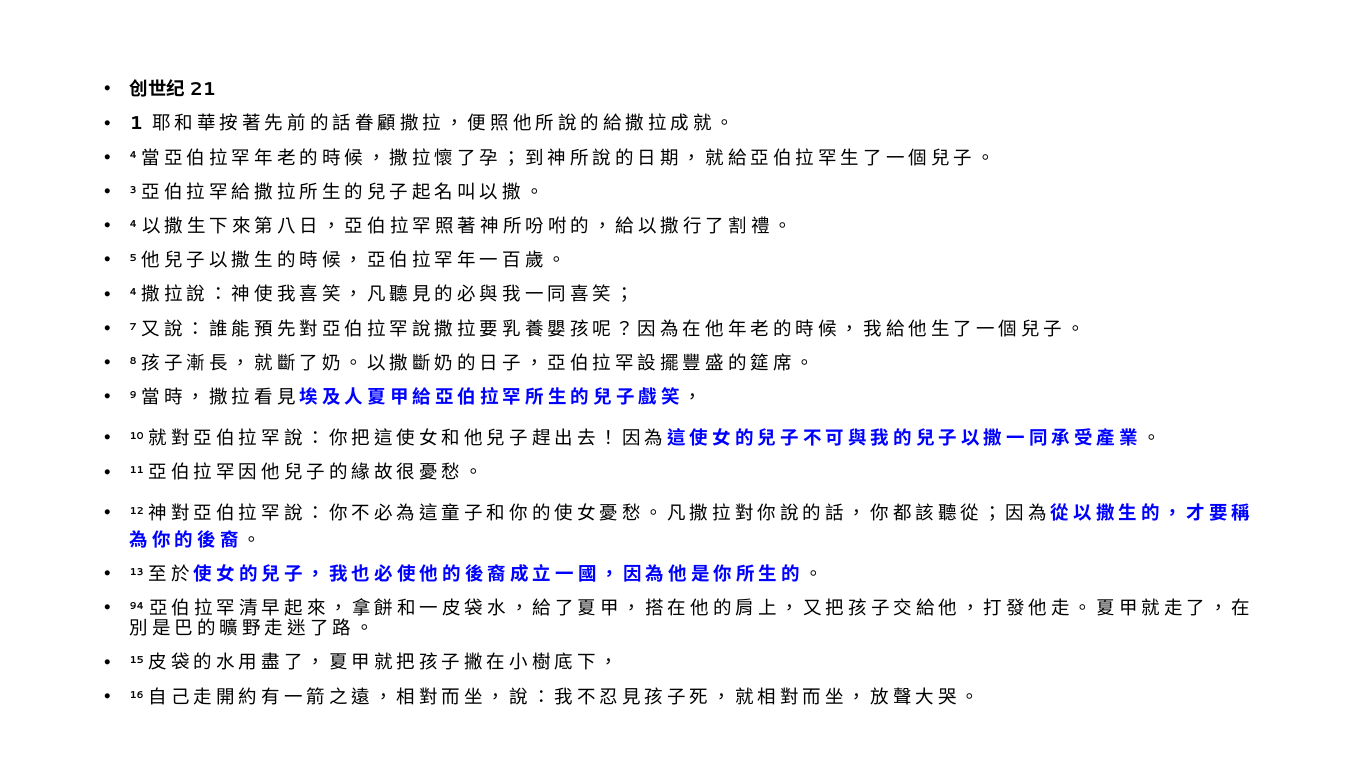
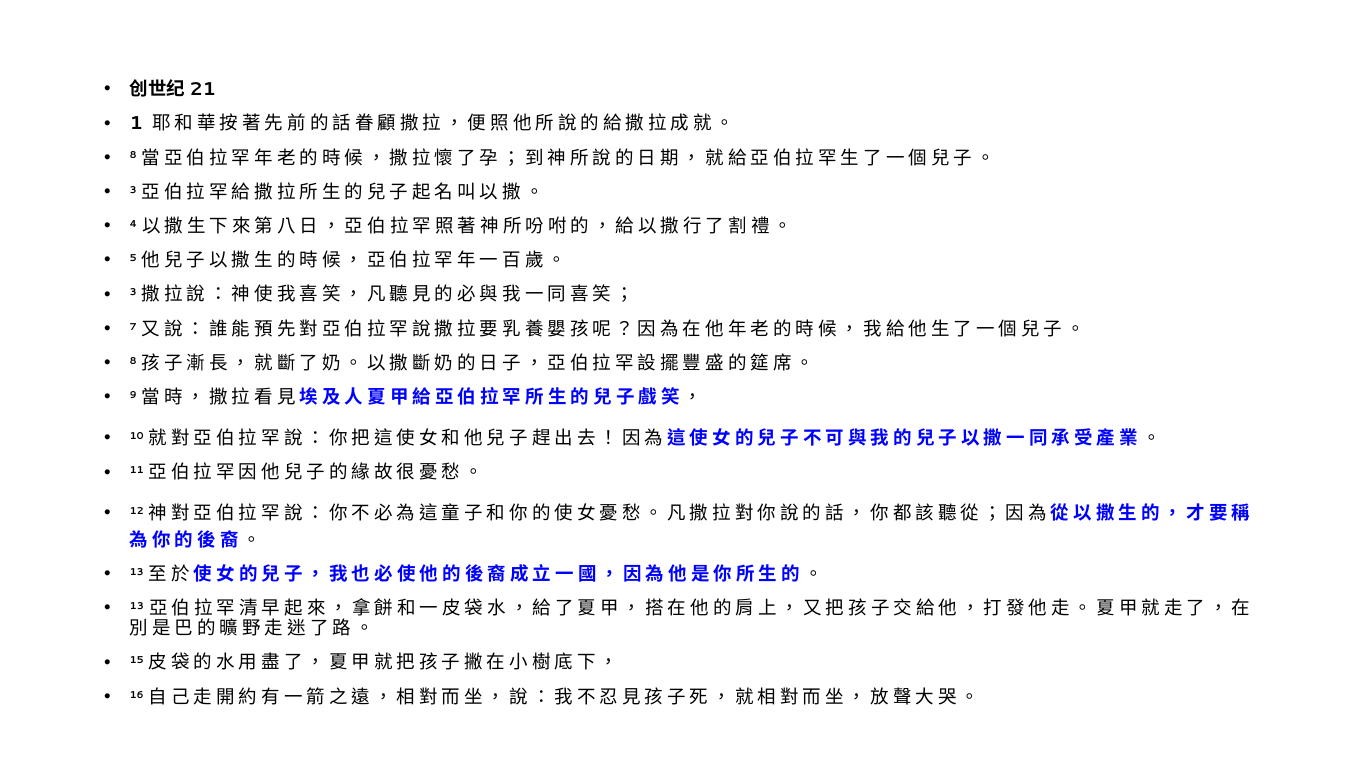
4: 4 -> 8 (133, 156)
4: 4 -> 3 (133, 293)
94: 94 -> 13 (137, 606)
